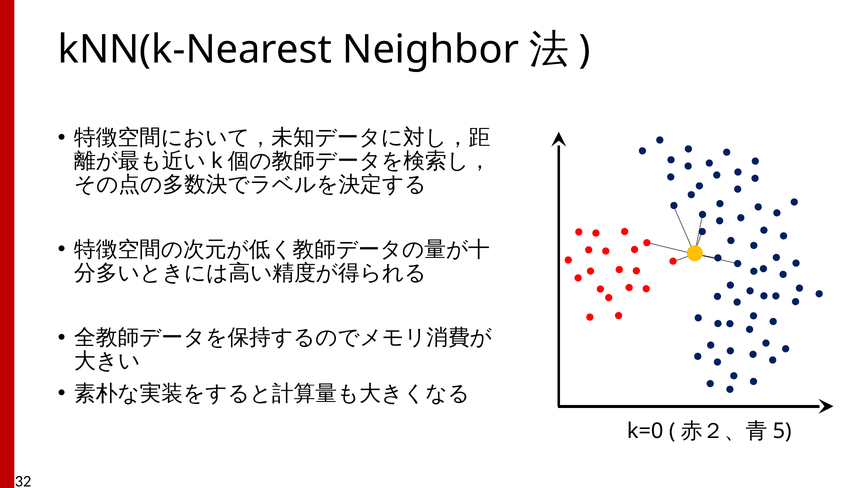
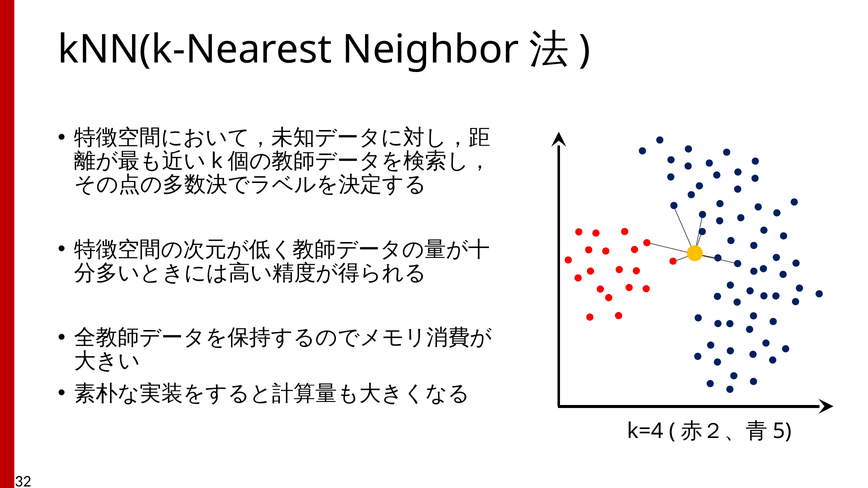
k=0: k=0 -> k=4 (645, 431)
